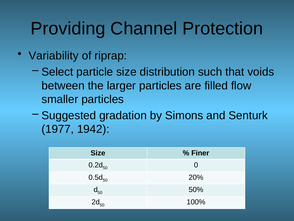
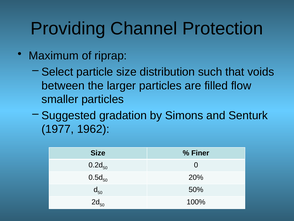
Variability: Variability -> Maximum (54, 56)
1942: 1942 -> 1962 (93, 129)
